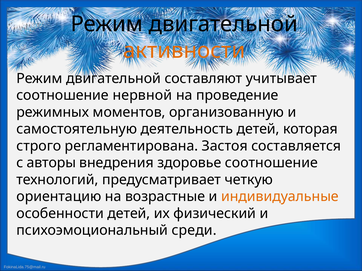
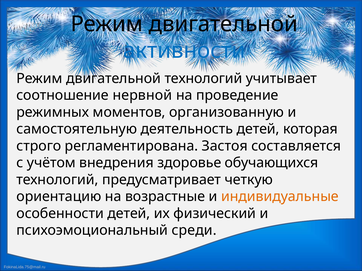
активности colour: orange -> blue (184, 51)
двигательной составляют: составляют -> технологий (203, 79)
авторы: авторы -> учётом (51, 163)
здоровье соотношение: соотношение -> обучающихся (271, 163)
